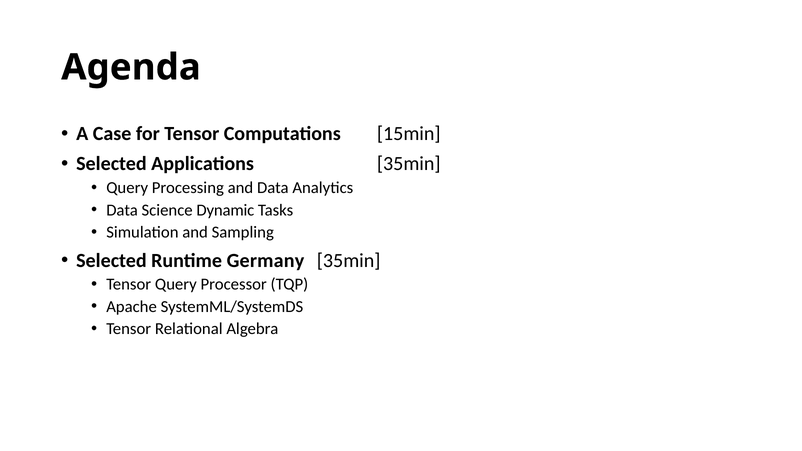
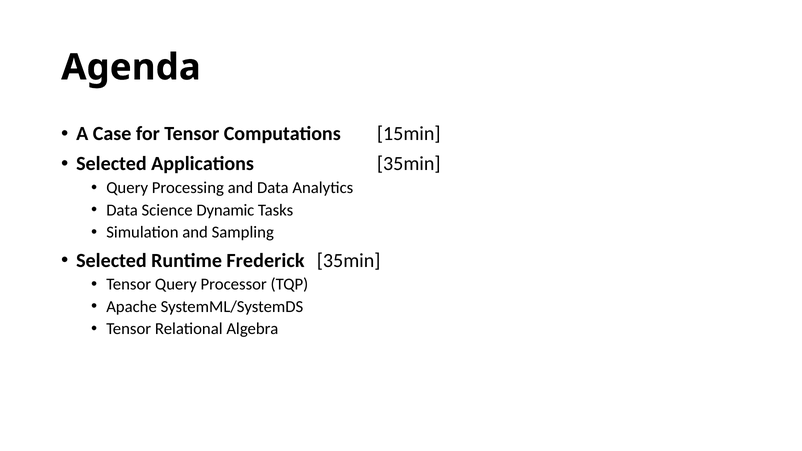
Germany: Germany -> Frederick (265, 260)
